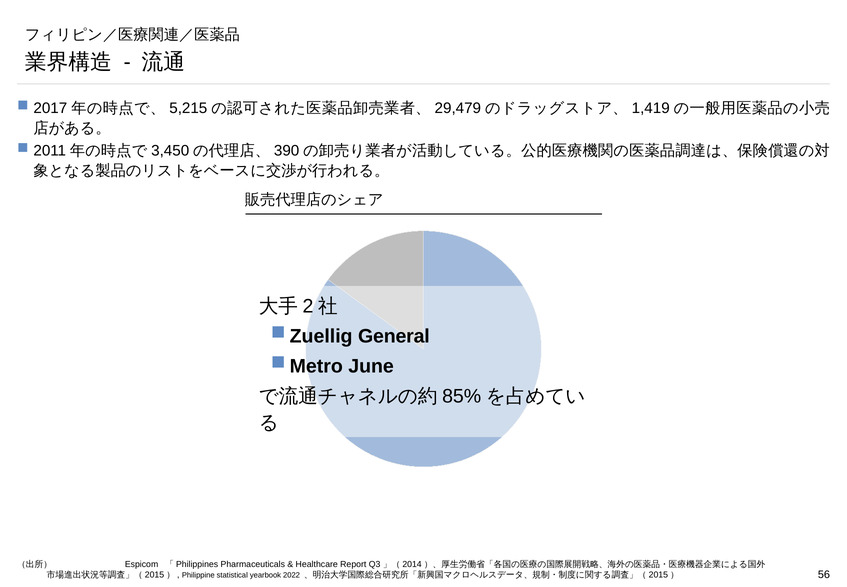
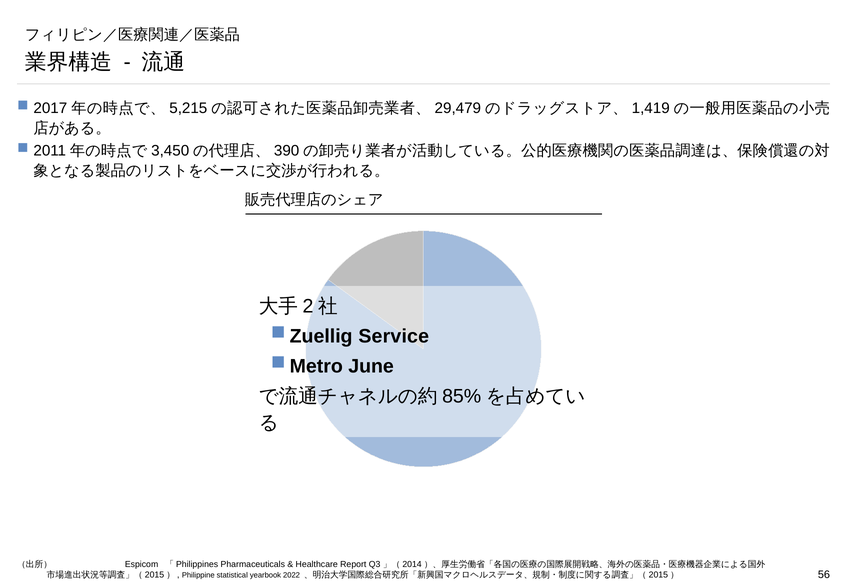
General: General -> Service (394, 336)
